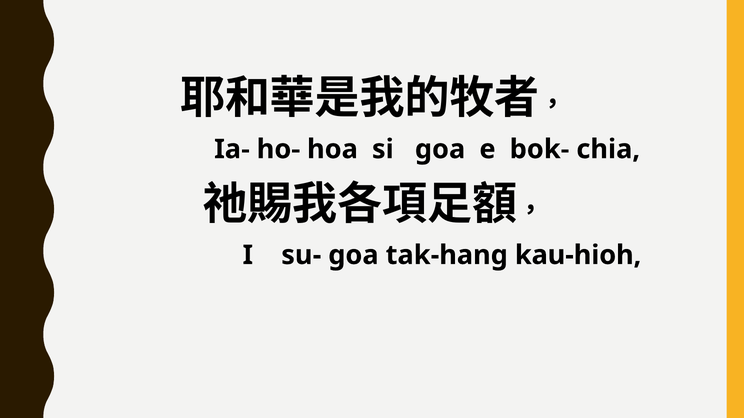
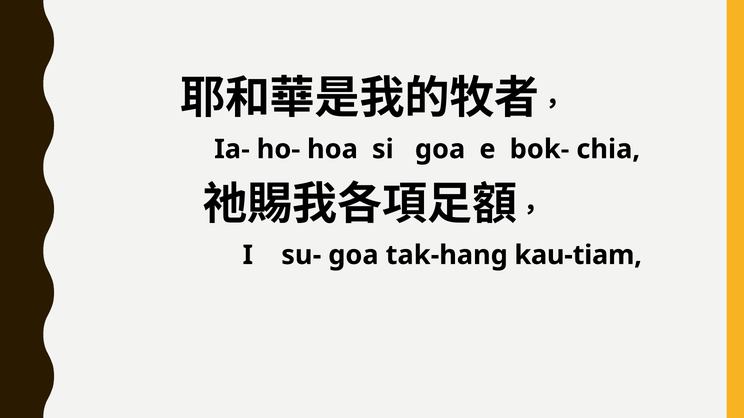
kau-hioh: kau-hioh -> kau-tiam (578, 255)
